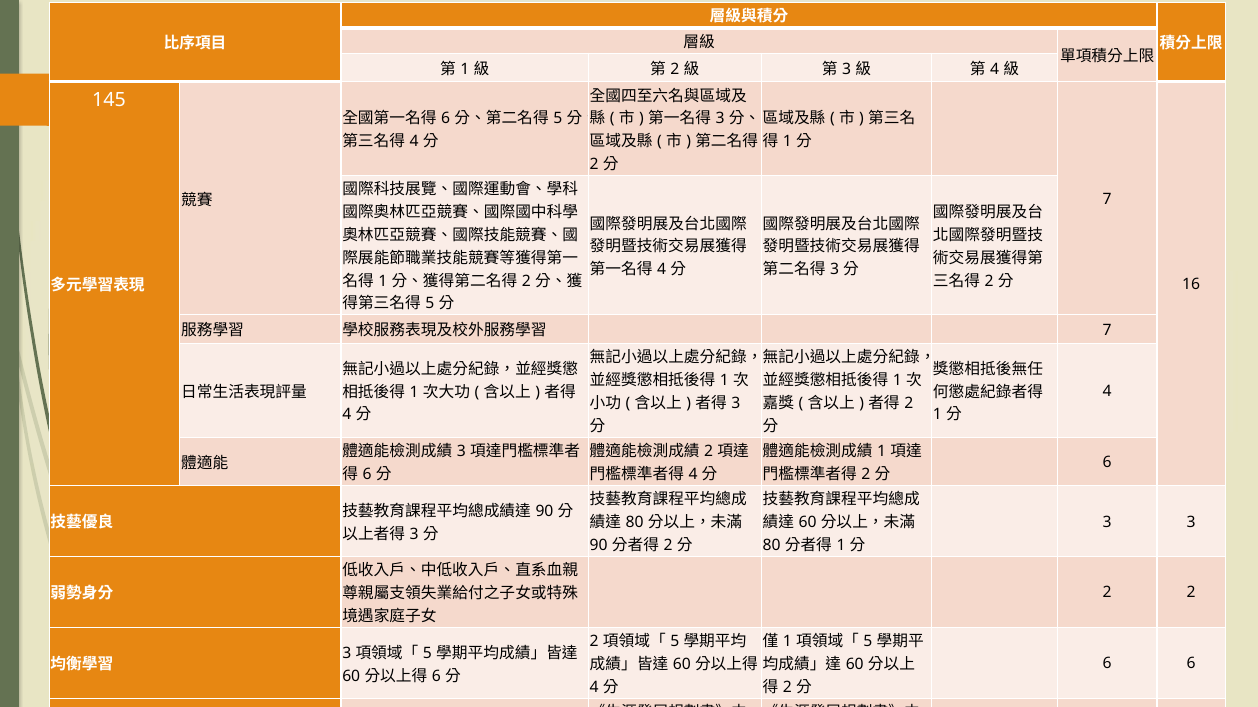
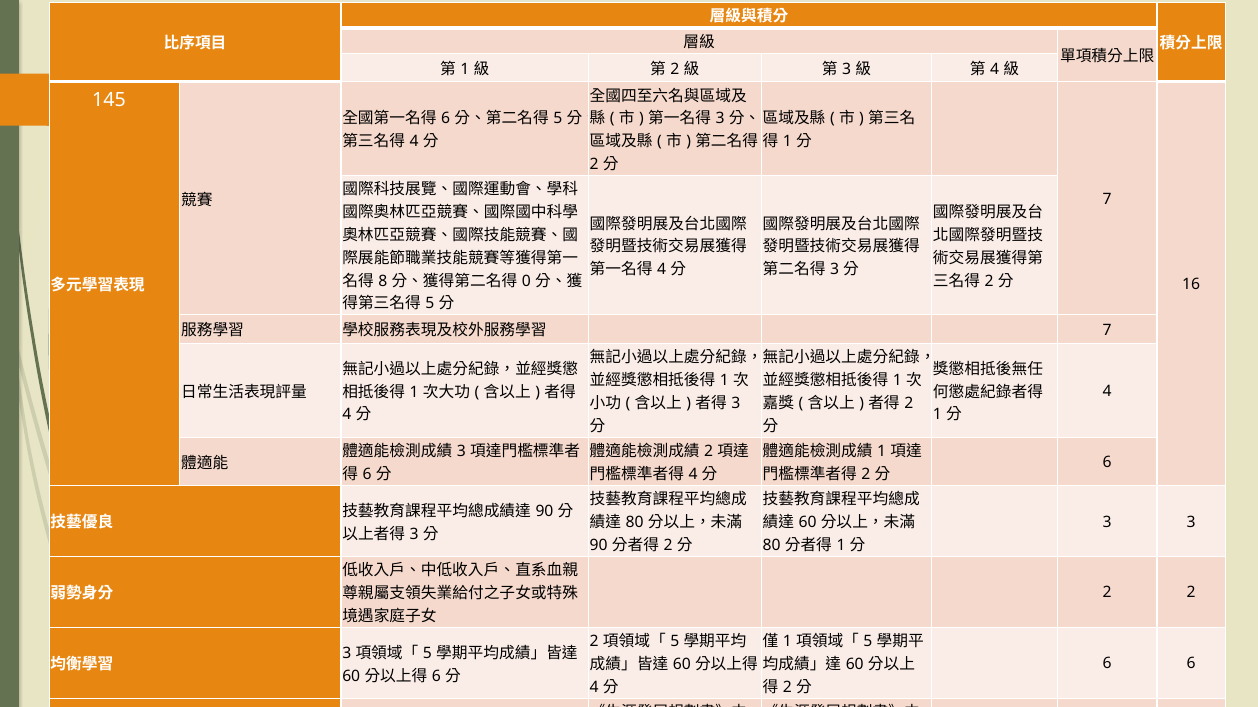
1: 1 -> 8 (383, 281)
2: 2 -> 0 (526, 281)
